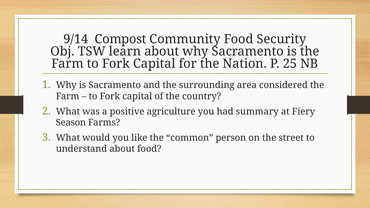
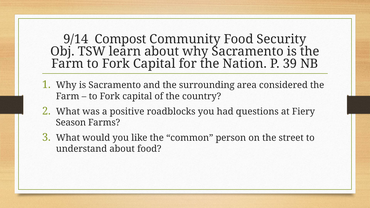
25: 25 -> 39 (290, 64)
agriculture: agriculture -> roadblocks (171, 112)
summary: summary -> questions (257, 112)
